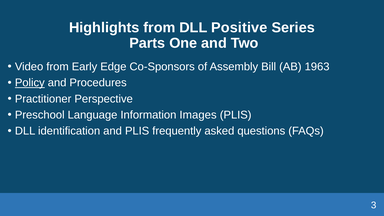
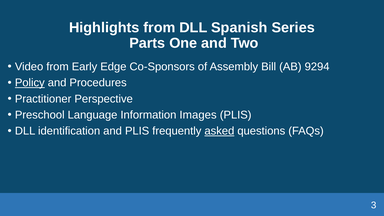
Positive: Positive -> Spanish (239, 28)
1963: 1963 -> 9294 (317, 67)
asked underline: none -> present (219, 131)
